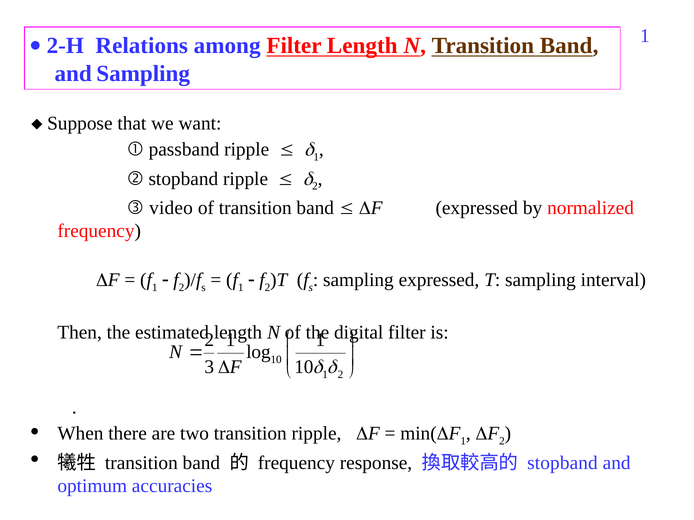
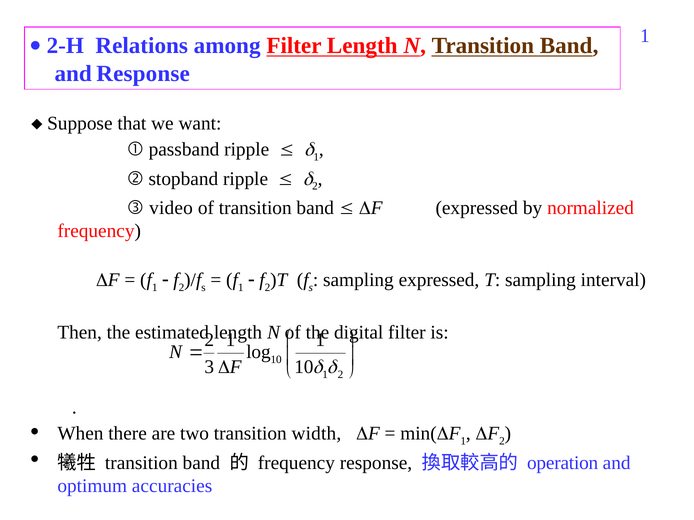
and Sampling: Sampling -> Response (143, 74)
transition ripple: ripple -> width (316, 434)
stopband: stopband -> operation (563, 463)
